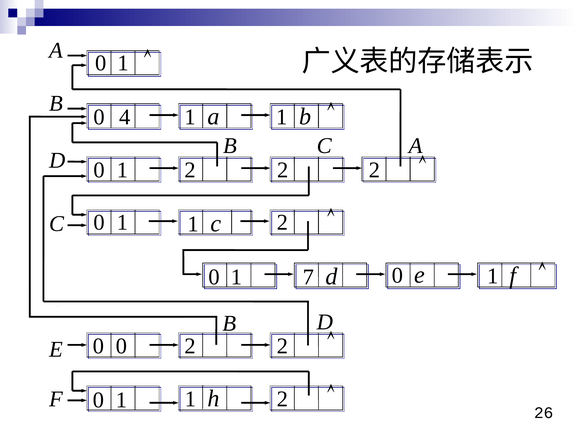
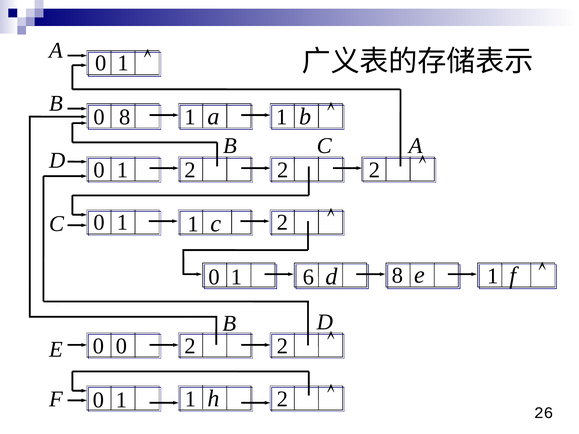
0 4: 4 -> 8 (125, 117)
7: 7 -> 6 (309, 277)
d 0: 0 -> 8 (397, 276)
